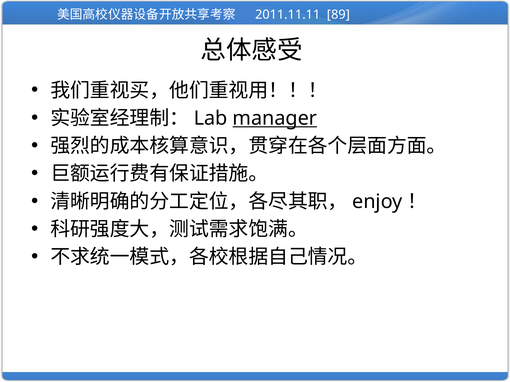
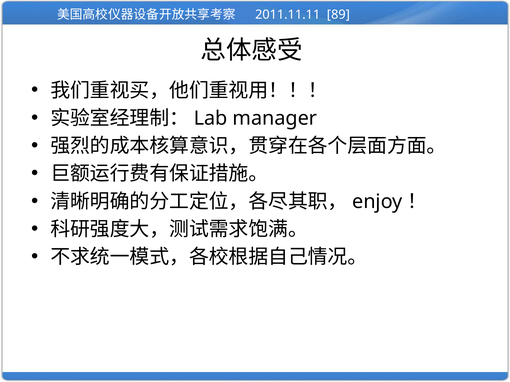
manager underline: present -> none (275, 118)
